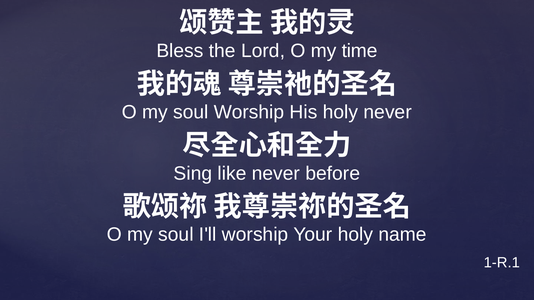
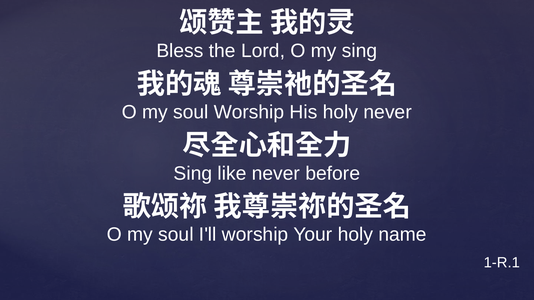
my time: time -> sing (360, 51)
